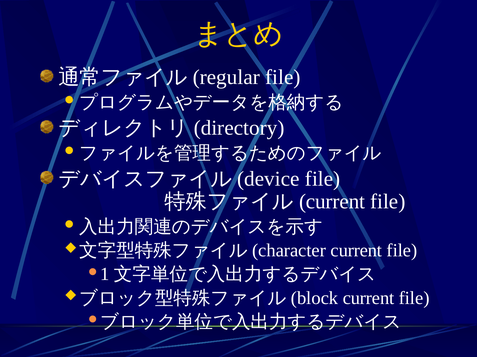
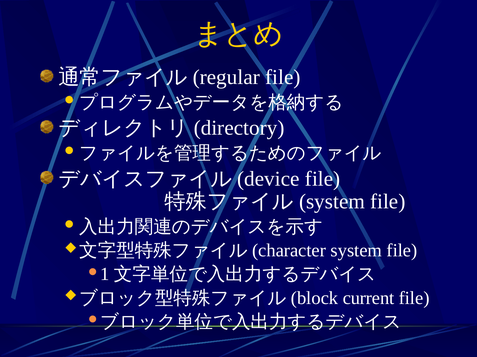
current: current -> system (332, 202)
current: current -> system (356, 251)
